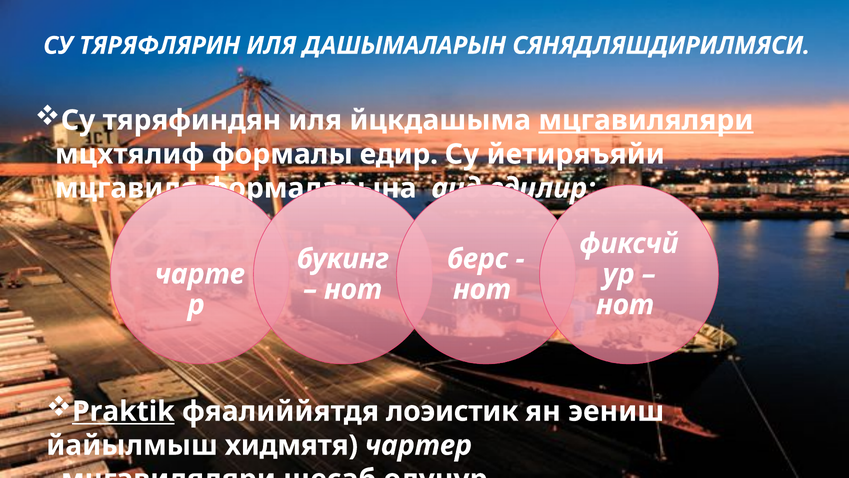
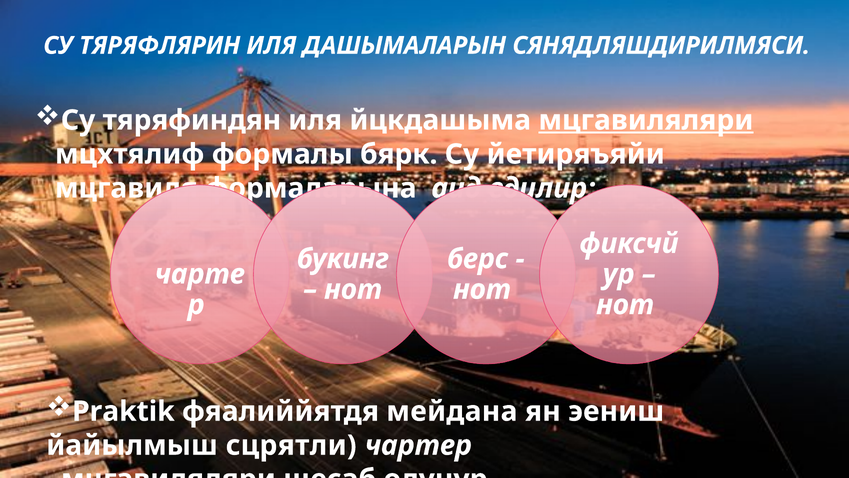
едир: едир -> бярк (399, 154)
Praktik underline: present -> none (123, 411)
лоэистик: лоэистик -> мейдана (452, 411)
хидмятя: хидмятя -> сцрятли (291, 445)
